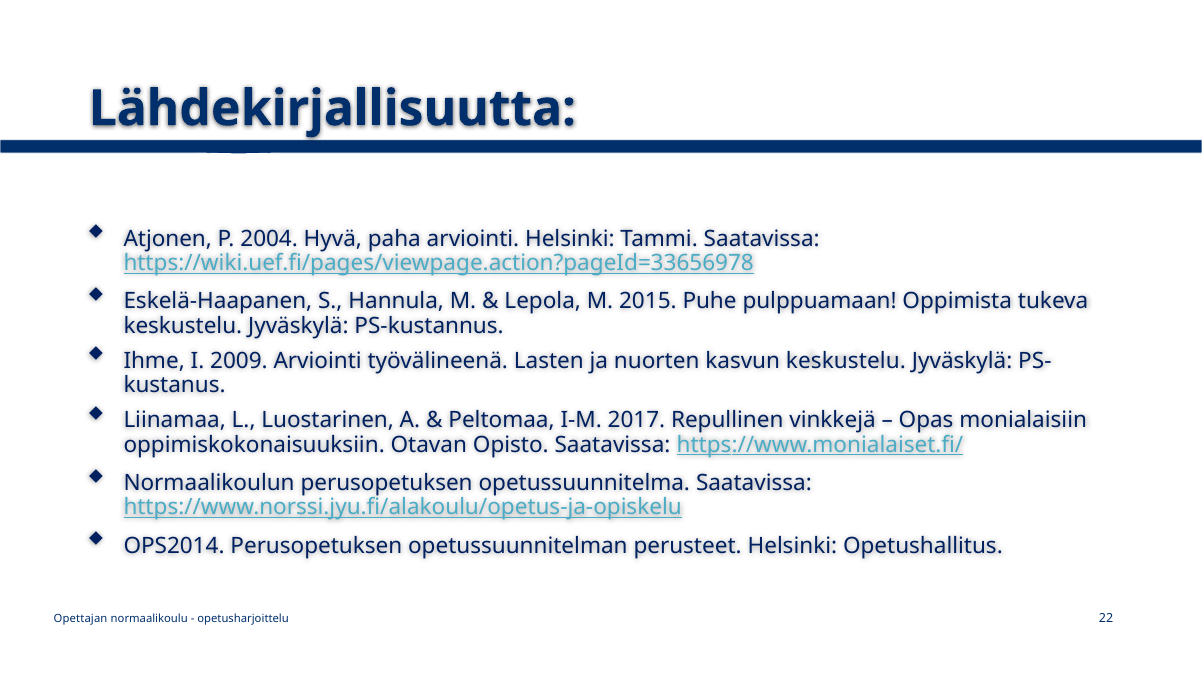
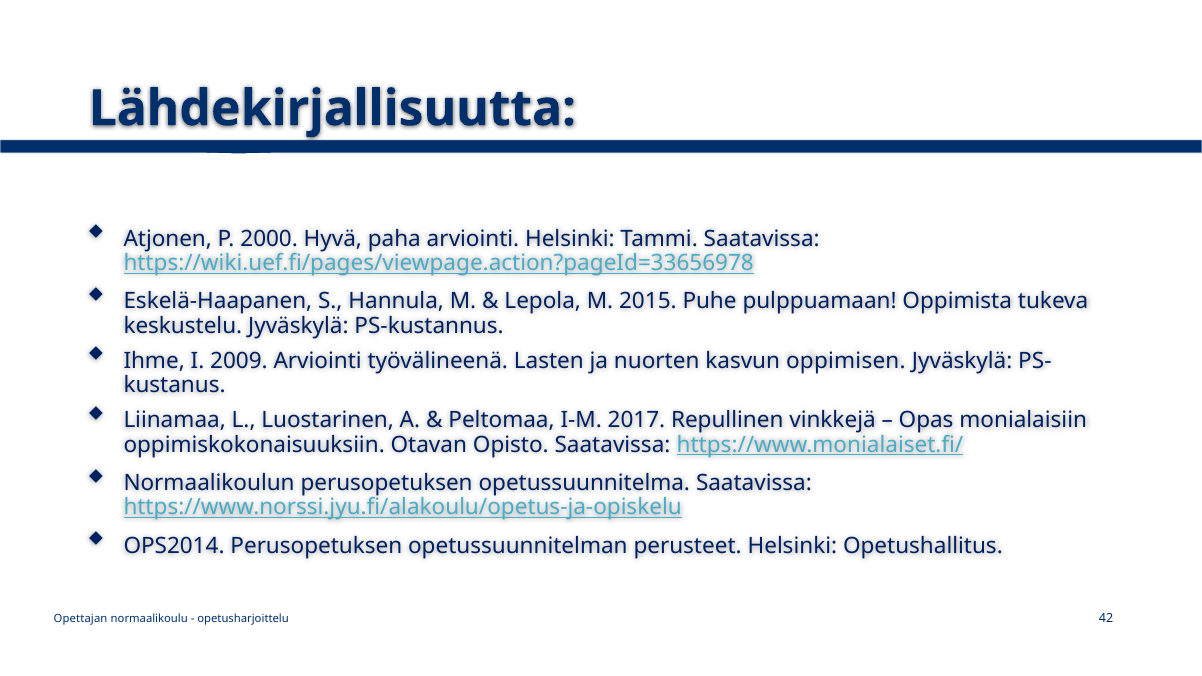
2004: 2004 -> 2000 (269, 239)
kasvun keskustelu: keskustelu -> oppimisen (846, 361)
22: 22 -> 42 (1106, 618)
